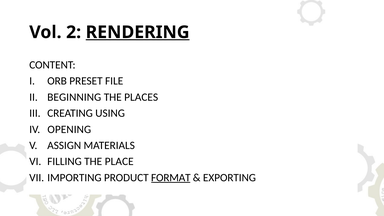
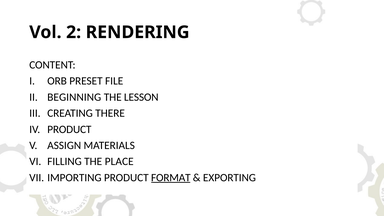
RENDERING underline: present -> none (138, 32)
PLACES: PLACES -> LESSON (141, 97)
USING: USING -> THERE (110, 113)
OPENING: OPENING -> PRODUCT (69, 129)
